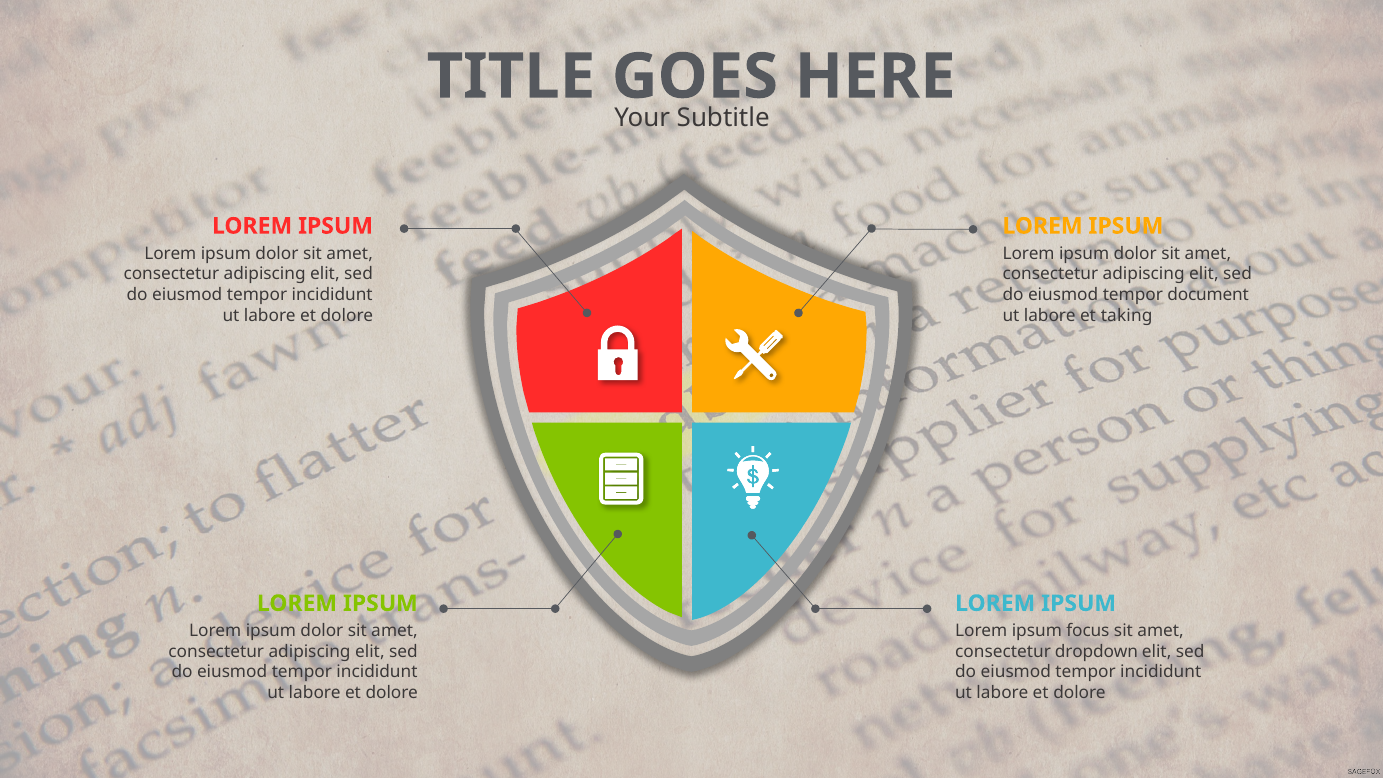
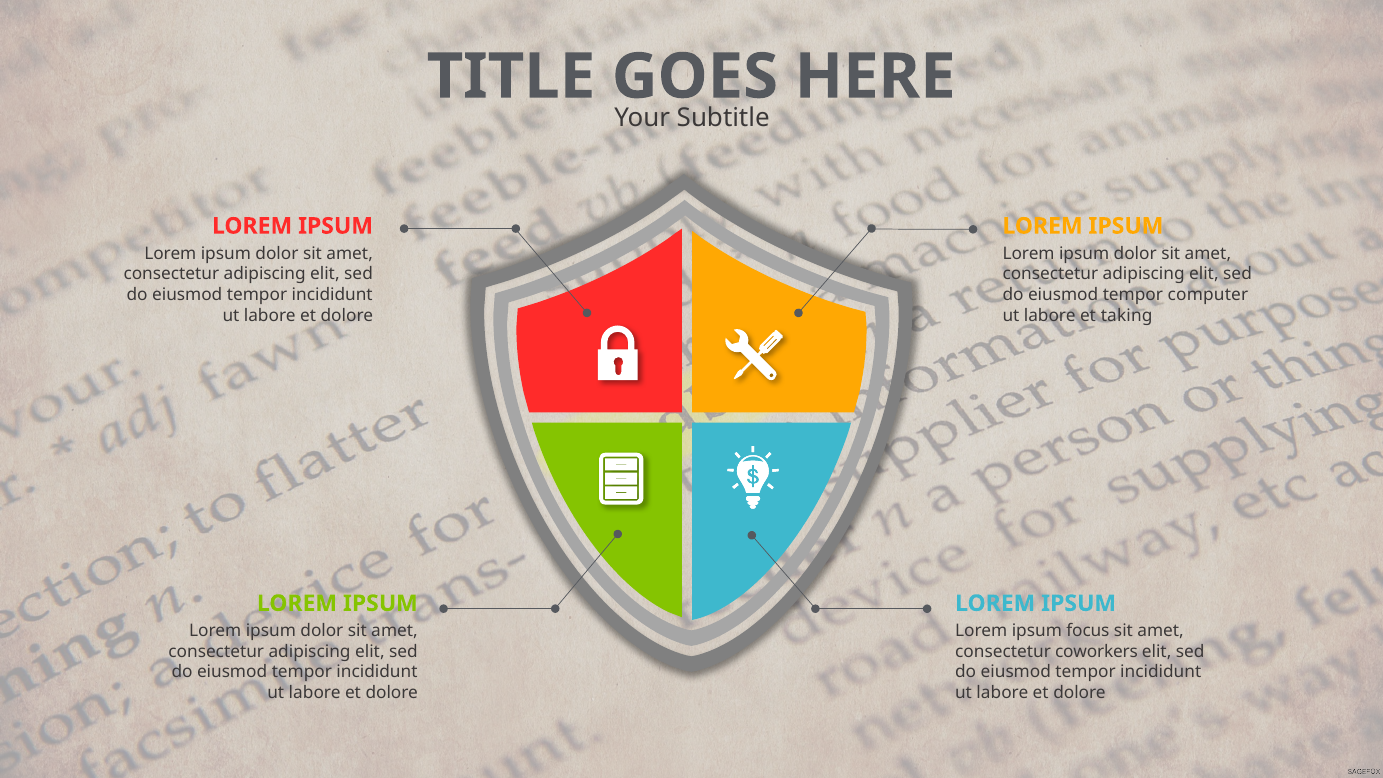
document: document -> computer (1208, 295)
dropdown: dropdown -> coworkers (1096, 651)
